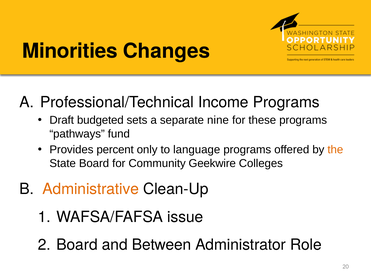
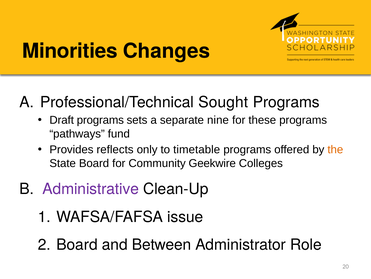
Income: Income -> Sought (223, 102)
Draft budgeted: budgeted -> programs (100, 120)
percent: percent -> reflects (115, 149)
language: language -> timetable (197, 149)
Administrative colour: orange -> purple (91, 189)
